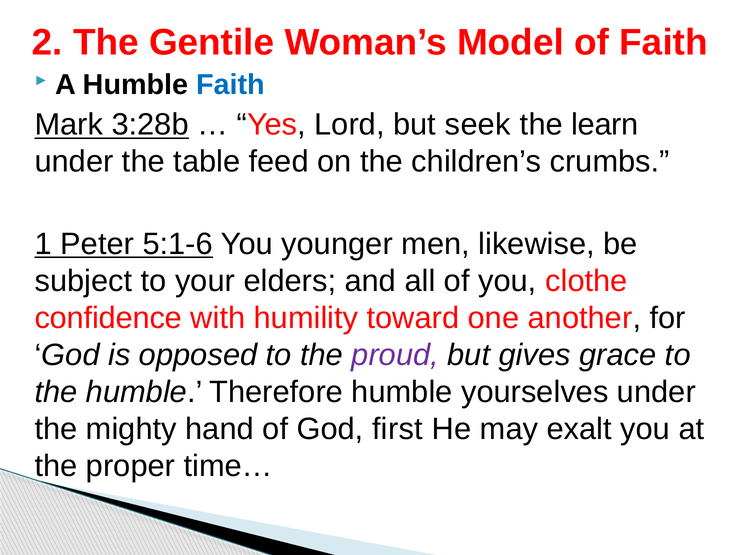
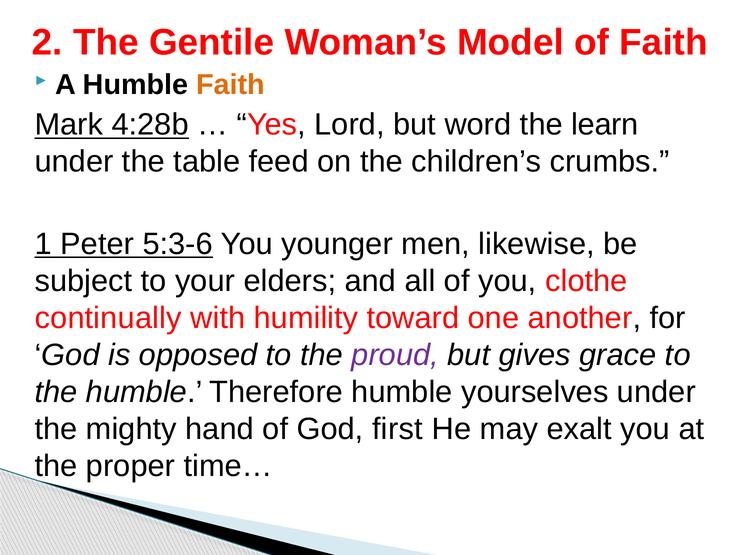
Faith colour: blue -> orange (231, 85)
3:28b: 3:28b -> 4:28b (150, 125)
seek: seek -> word (478, 125)
5:1-6: 5:1-6 -> 5:3-6 (178, 244)
confidence: confidence -> continually (108, 318)
